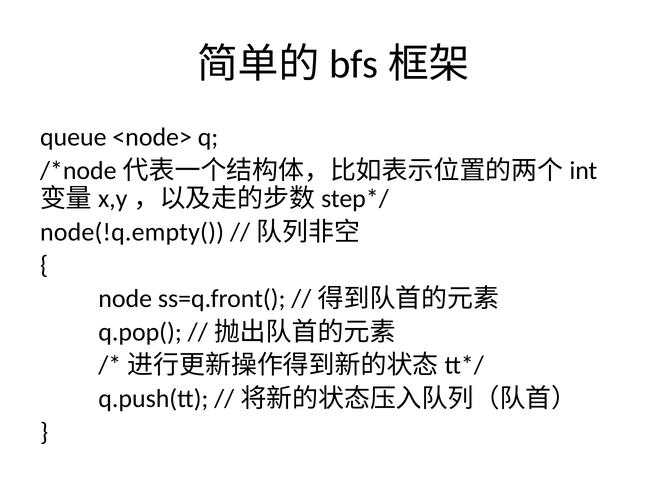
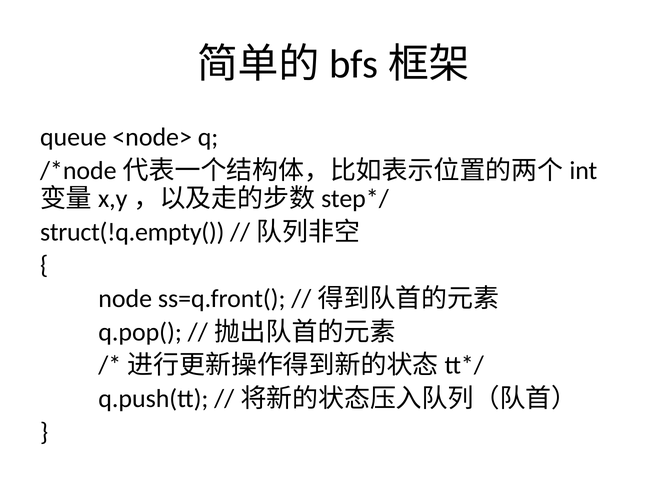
node(!q.empty(: node(!q.empty( -> struct(!q.empty( (132, 232)
